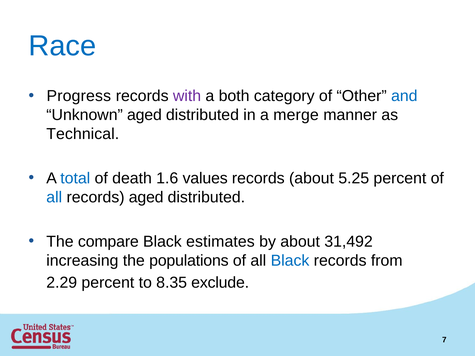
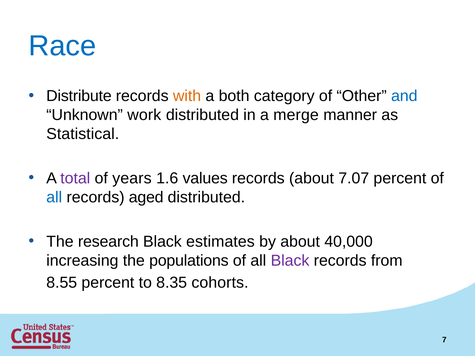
Progress: Progress -> Distribute (79, 96)
with colour: purple -> orange (187, 96)
Unknown aged: aged -> work (144, 115)
Technical: Technical -> Statistical (83, 134)
total colour: blue -> purple (75, 178)
death: death -> years (132, 178)
5.25: 5.25 -> 7.07 (354, 178)
compare: compare -> research (108, 242)
31,492: 31,492 -> 40,000 (349, 242)
Black colour: blue -> purple (290, 261)
2.29: 2.29 -> 8.55 (62, 283)
exclude: exclude -> cohorts (220, 283)
